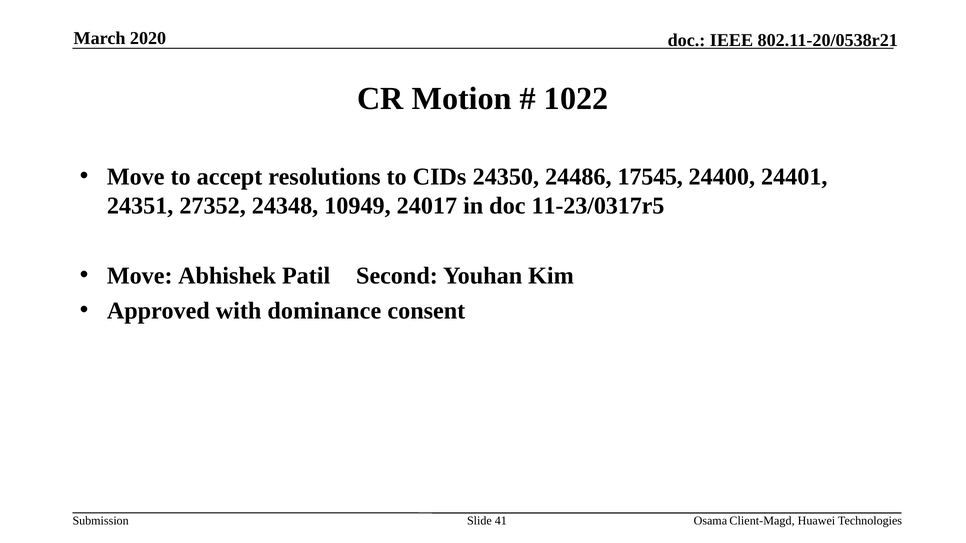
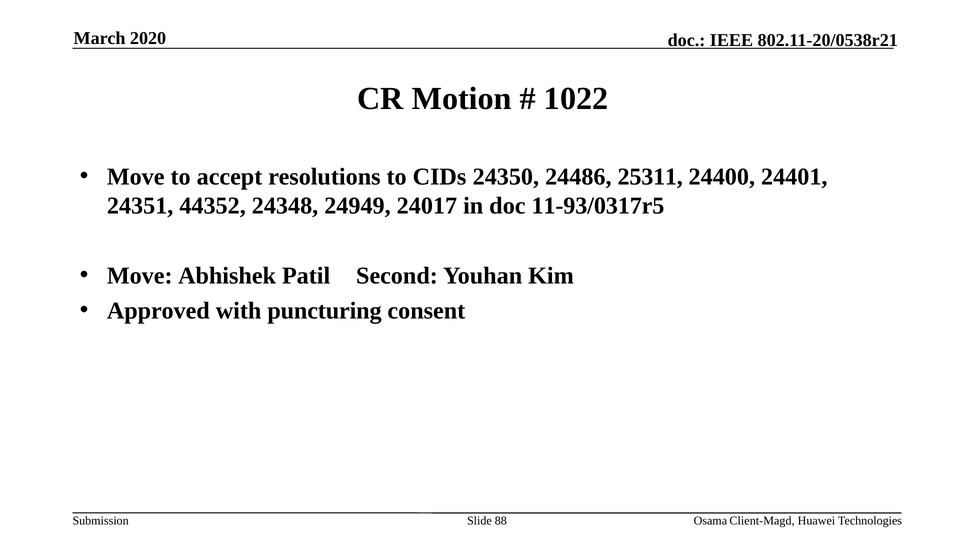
17545: 17545 -> 25311 (650, 177)
27352: 27352 -> 44352 (213, 206)
10949: 10949 -> 24949 (358, 206)
11-23/0317r5: 11-23/0317r5 -> 11-93/0317r5 (598, 206)
dominance: dominance -> puncturing (324, 311)
41: 41 -> 88 (501, 521)
